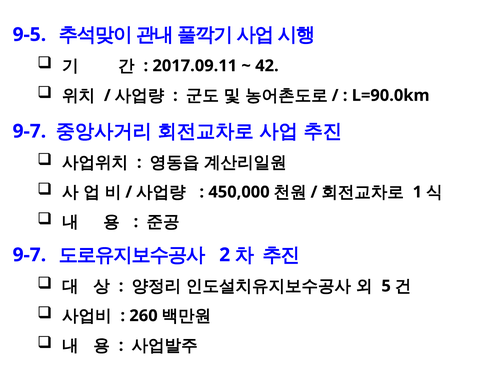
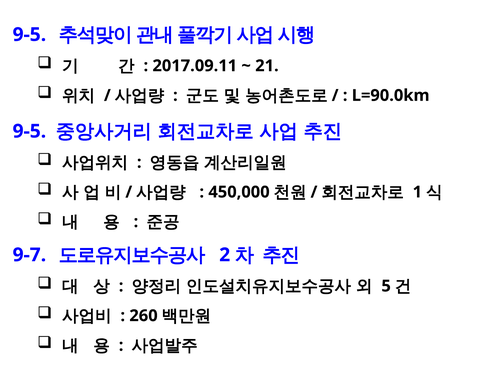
42: 42 -> 21 (267, 66)
9-7: 9-7 -> 9-5 (29, 131)
